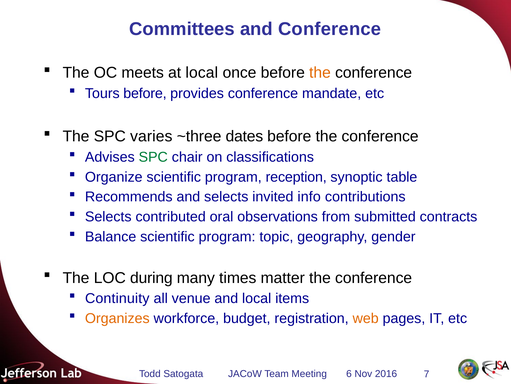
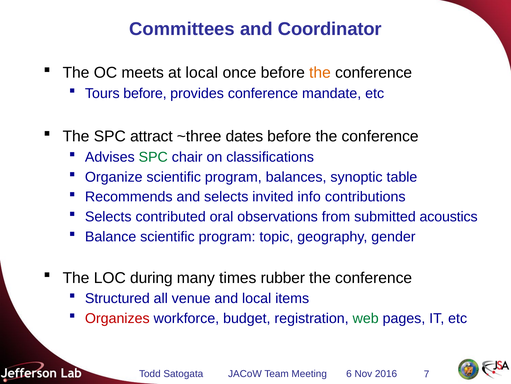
and Conference: Conference -> Coordinator (330, 29)
varies: varies -> attract (151, 136)
reception: reception -> balances (296, 177)
contracts: contracts -> acoustics (449, 216)
matter: matter -> rubber (283, 277)
Continuity: Continuity -> Structured (117, 298)
Organizes colour: orange -> red (117, 318)
web colour: orange -> green (366, 318)
